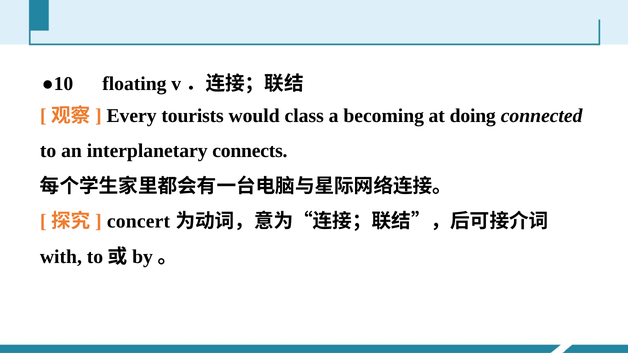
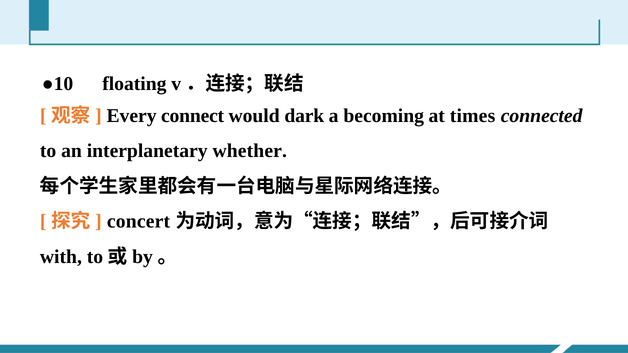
tourists: tourists -> connect (193, 116)
class: class -> dark (304, 116)
doing: doing -> times (473, 116)
connects: connects -> whether (250, 151)
